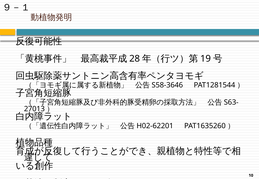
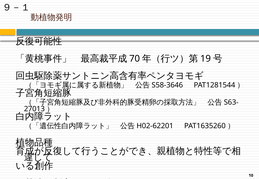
28: 28 -> 70 (135, 59)
